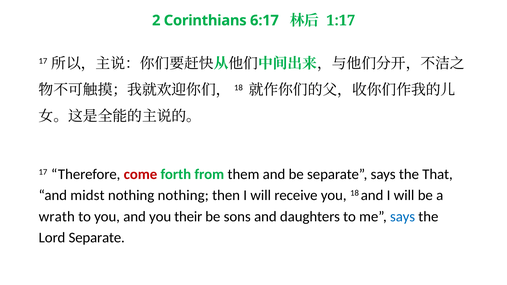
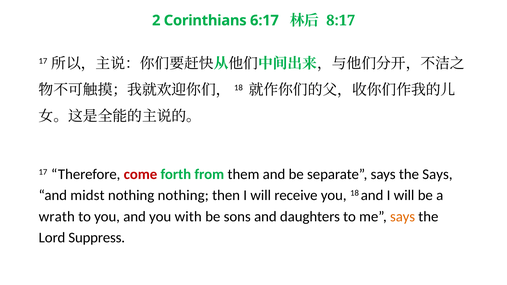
1:17: 1:17 -> 8:17 (341, 20)
the That: That -> Says (437, 174)
their: their -> with (188, 217)
says colour: blue -> orange (403, 217)
Lord Separate: Separate -> Suppress (97, 238)
